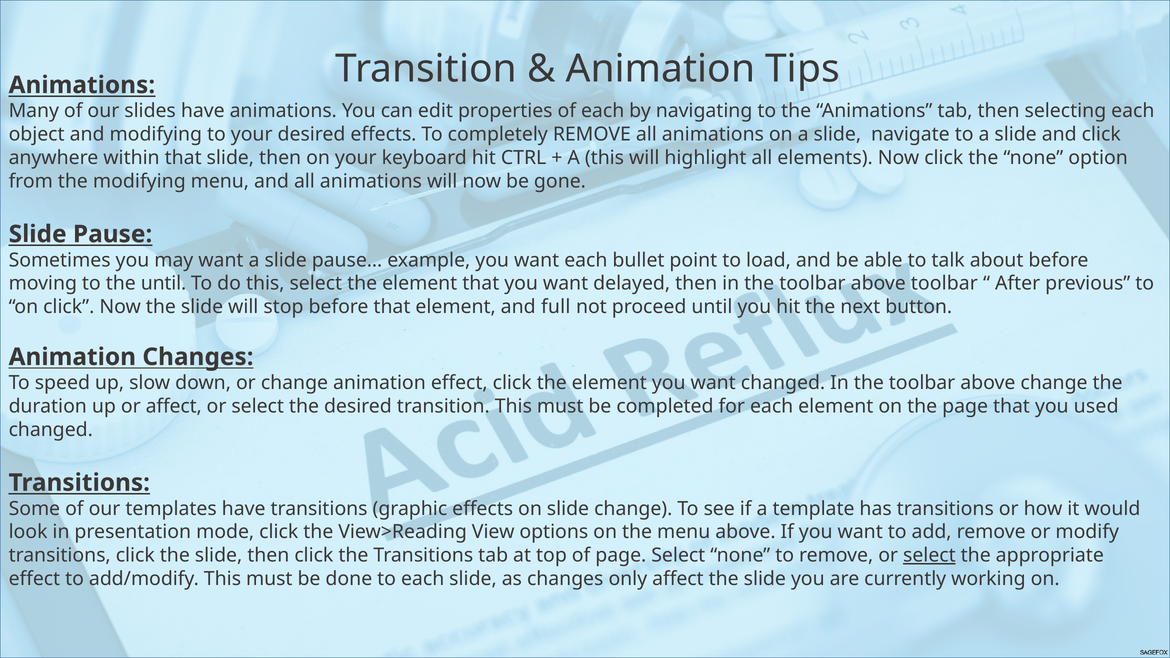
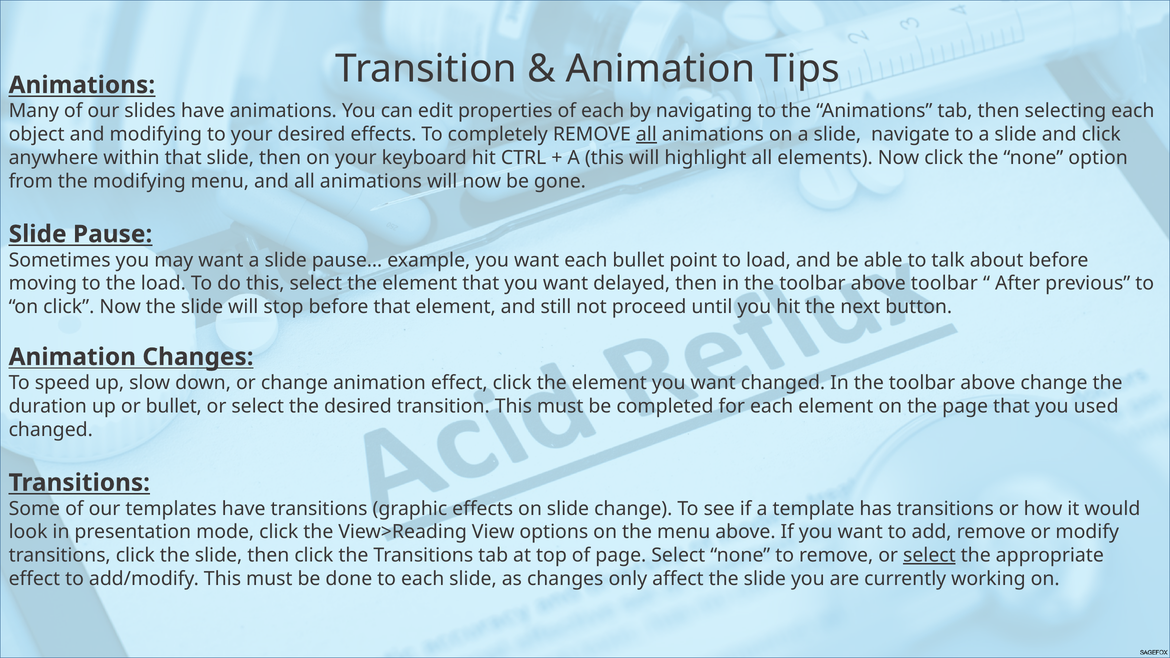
all underline: none -> present (646, 134)
the until: until -> load (163, 284)
full: full -> still (556, 307)
or affect: affect -> bullet (174, 406)
